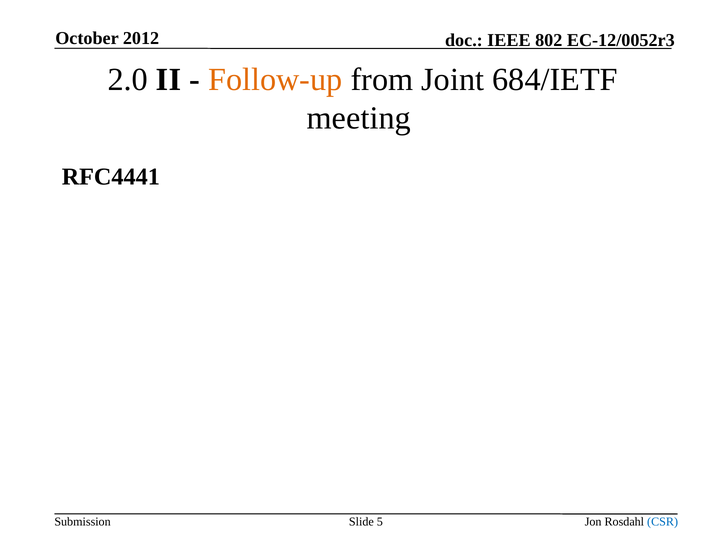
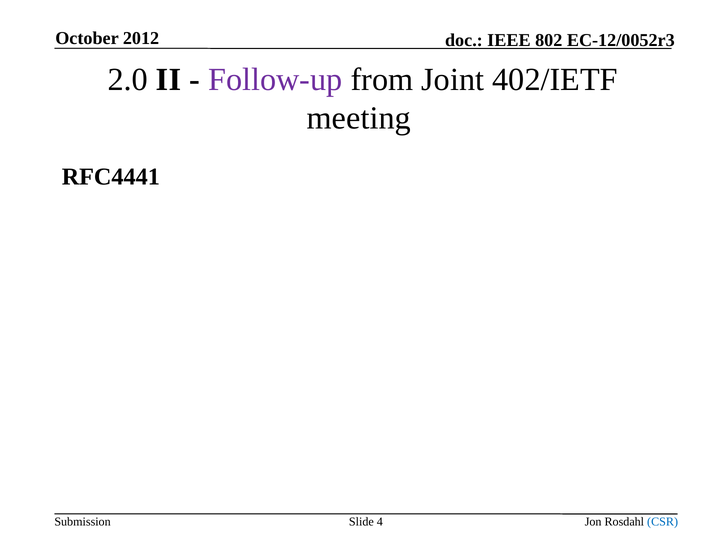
Follow-up colour: orange -> purple (275, 80)
684/IETF: 684/IETF -> 402/IETF (555, 80)
5: 5 -> 4 (380, 522)
